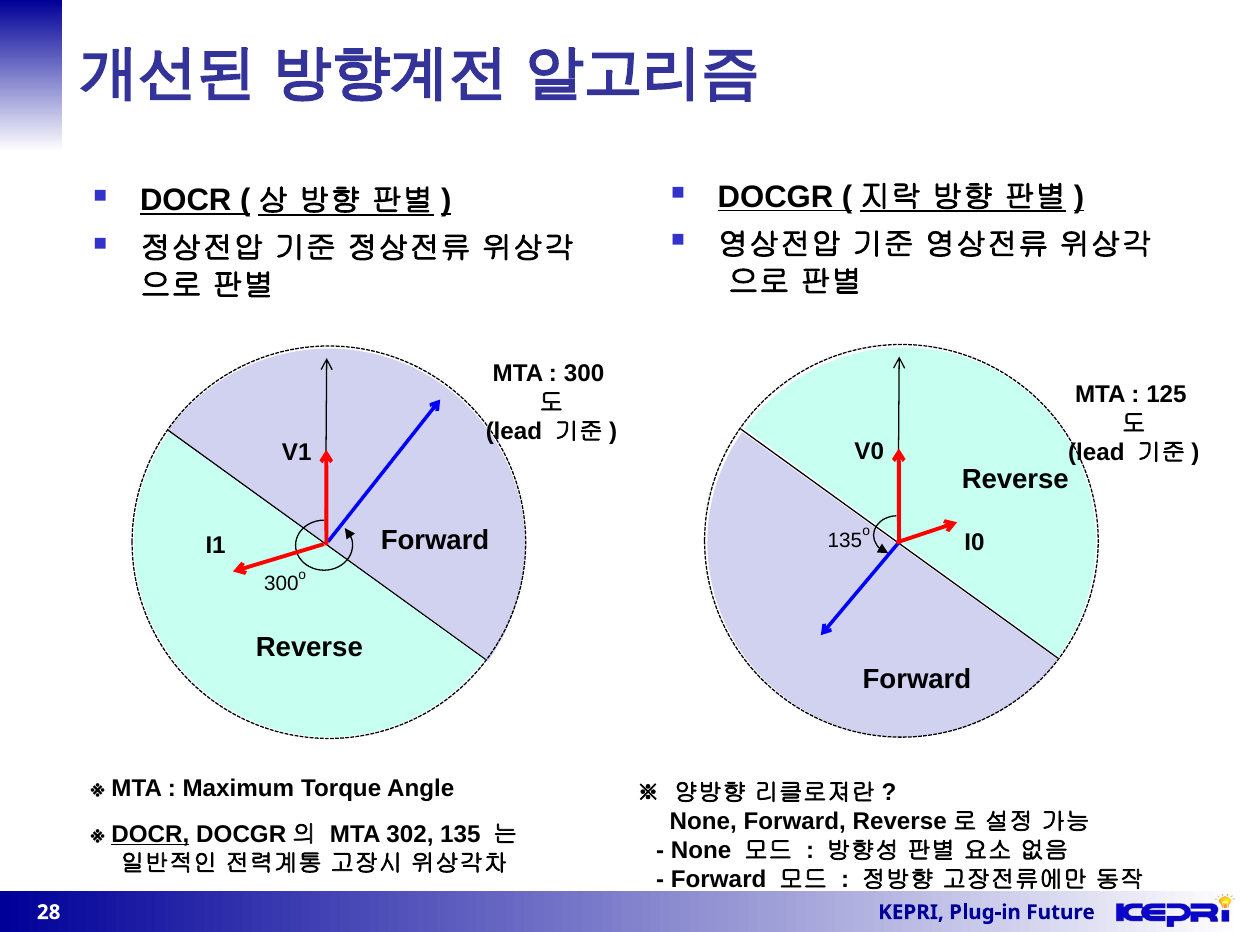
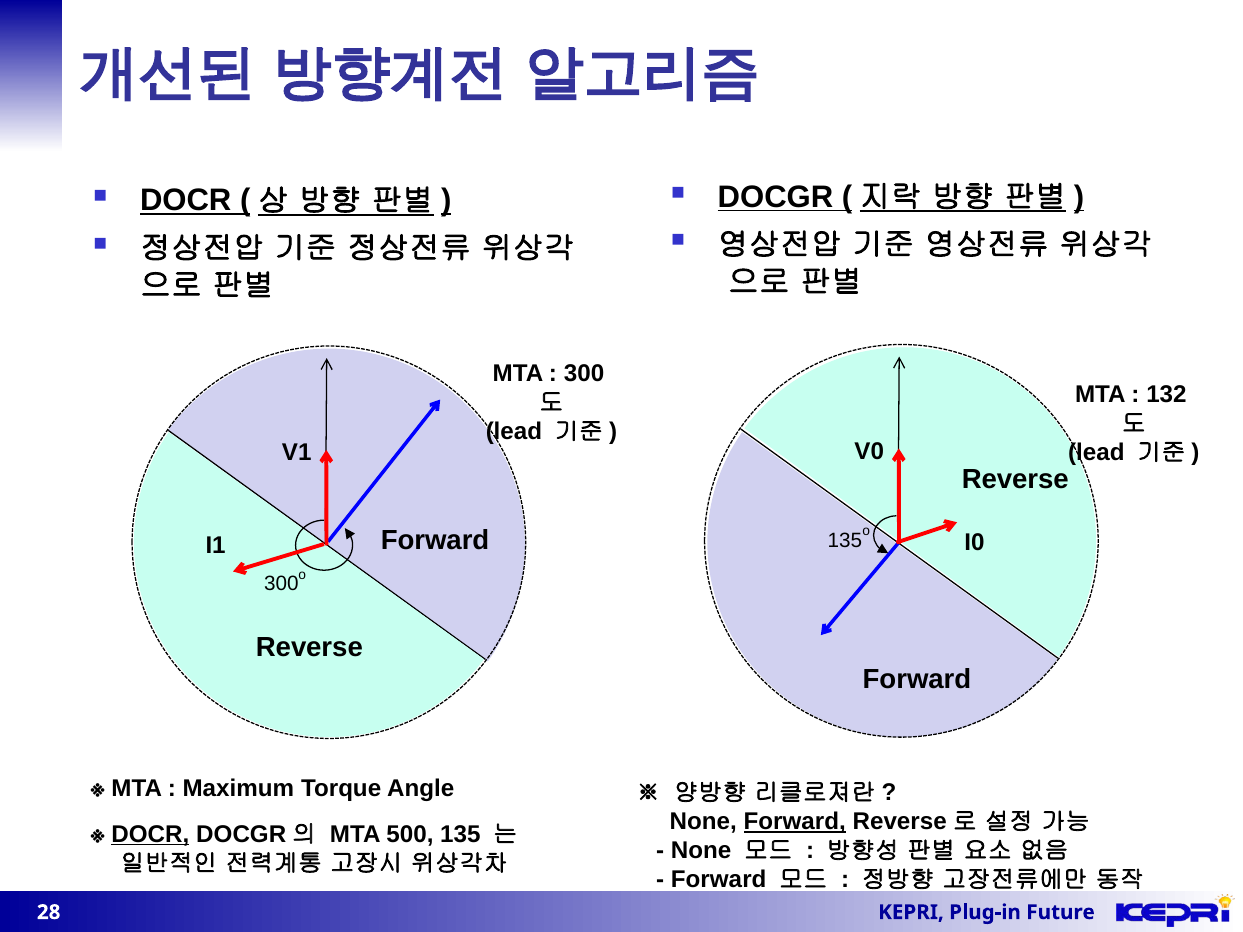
125: 125 -> 132 (1166, 395)
Forward underline: none -> present (795, 822)
302: 302 -> 500 (410, 834)
